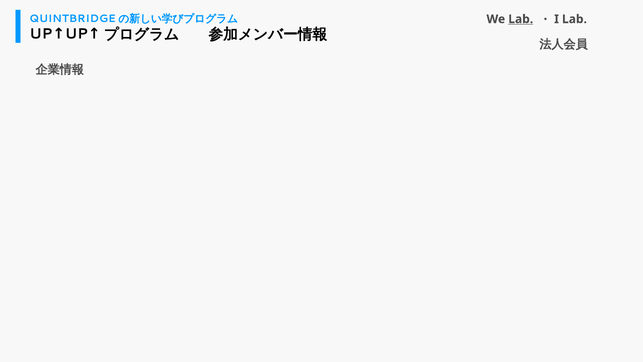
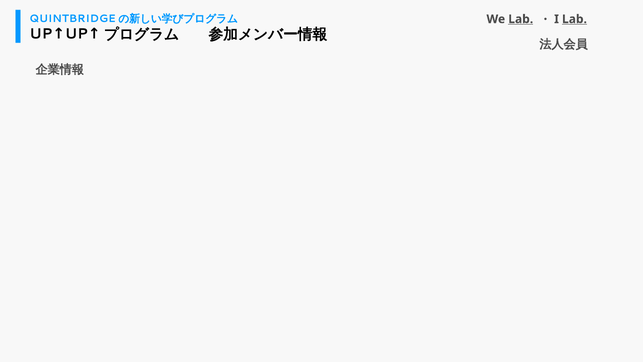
Lab underline: none -> present (574, 19)
